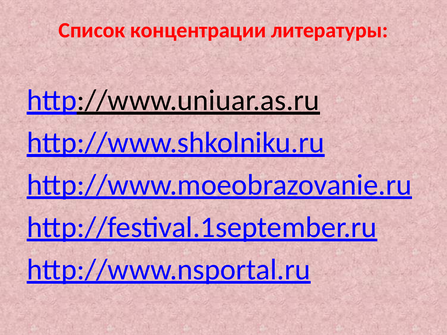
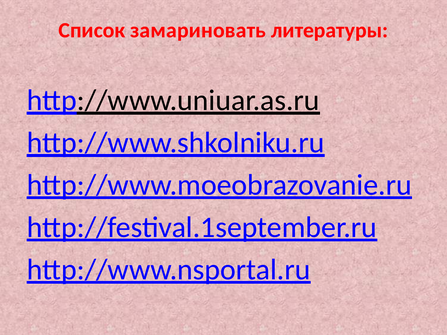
концентрации: концентрации -> замариновать (198, 30)
